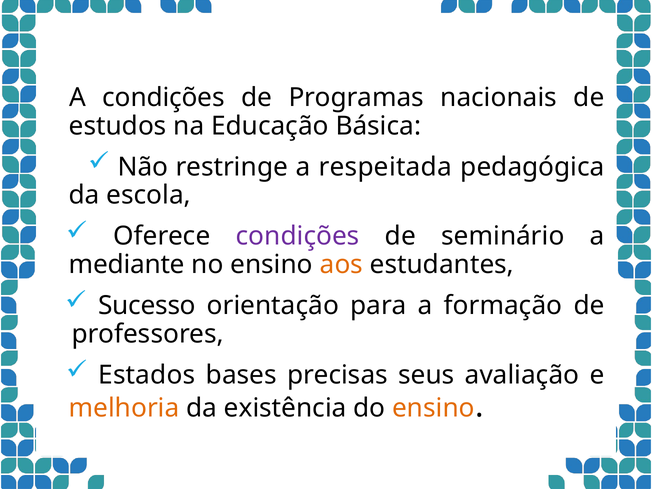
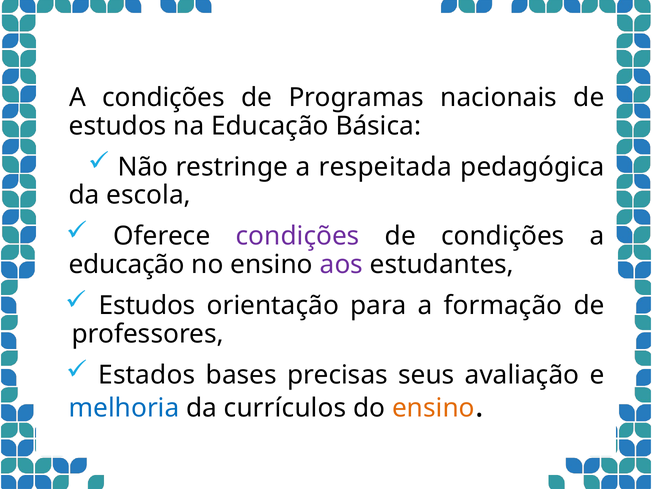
de seminário: seminário -> condições (503, 236)
mediante: mediante -> educação (127, 265)
aos colour: orange -> purple (341, 265)
Sucesso: Sucesso -> Estudos (147, 306)
melhoria colour: orange -> blue (124, 408)
existência: existência -> currículos (285, 408)
